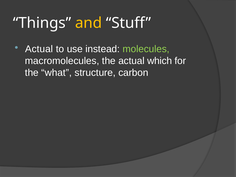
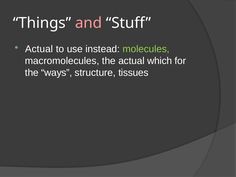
and colour: yellow -> pink (89, 23)
what: what -> ways (57, 73)
carbon: carbon -> tissues (133, 73)
